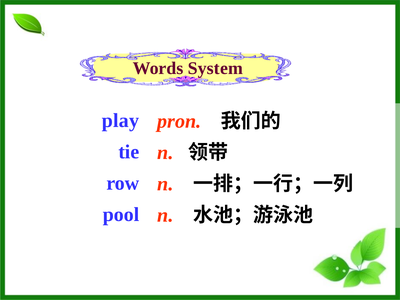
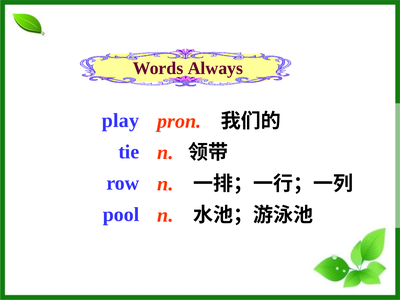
System: System -> Always (215, 68)
